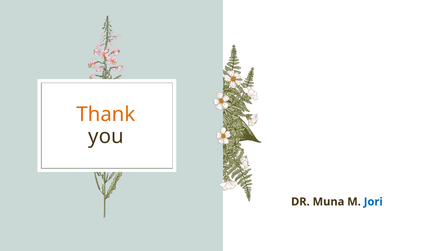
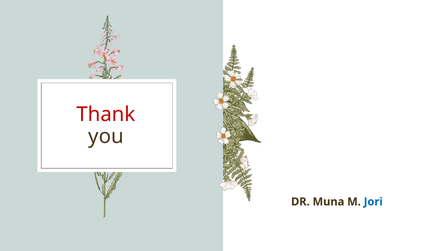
Thank colour: orange -> red (106, 114)
